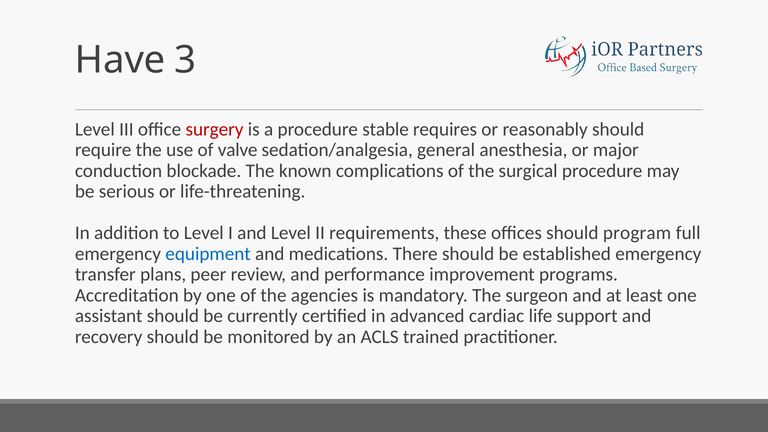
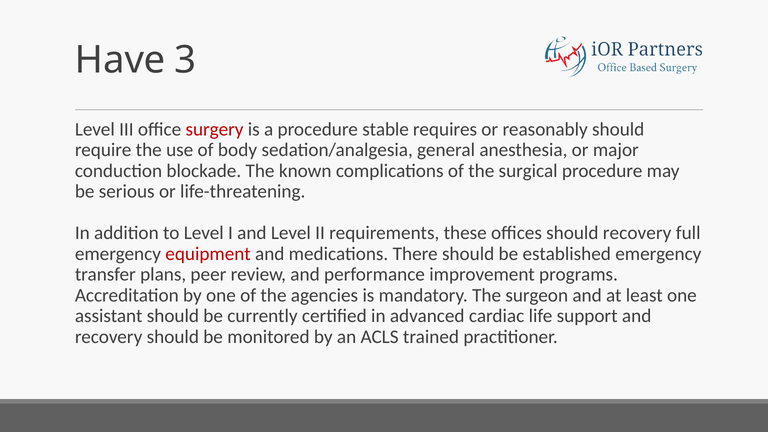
valve: valve -> body (238, 150)
should program: program -> recovery (637, 233)
equipment colour: blue -> red (208, 254)
